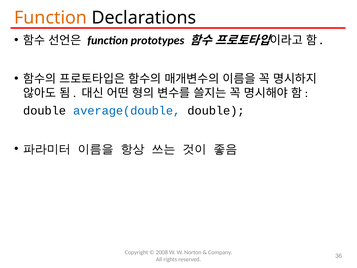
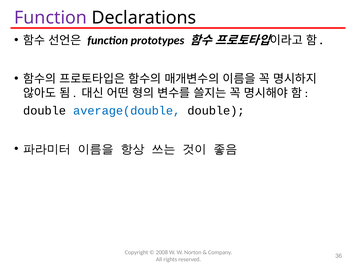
Function colour: orange -> purple (51, 18)
